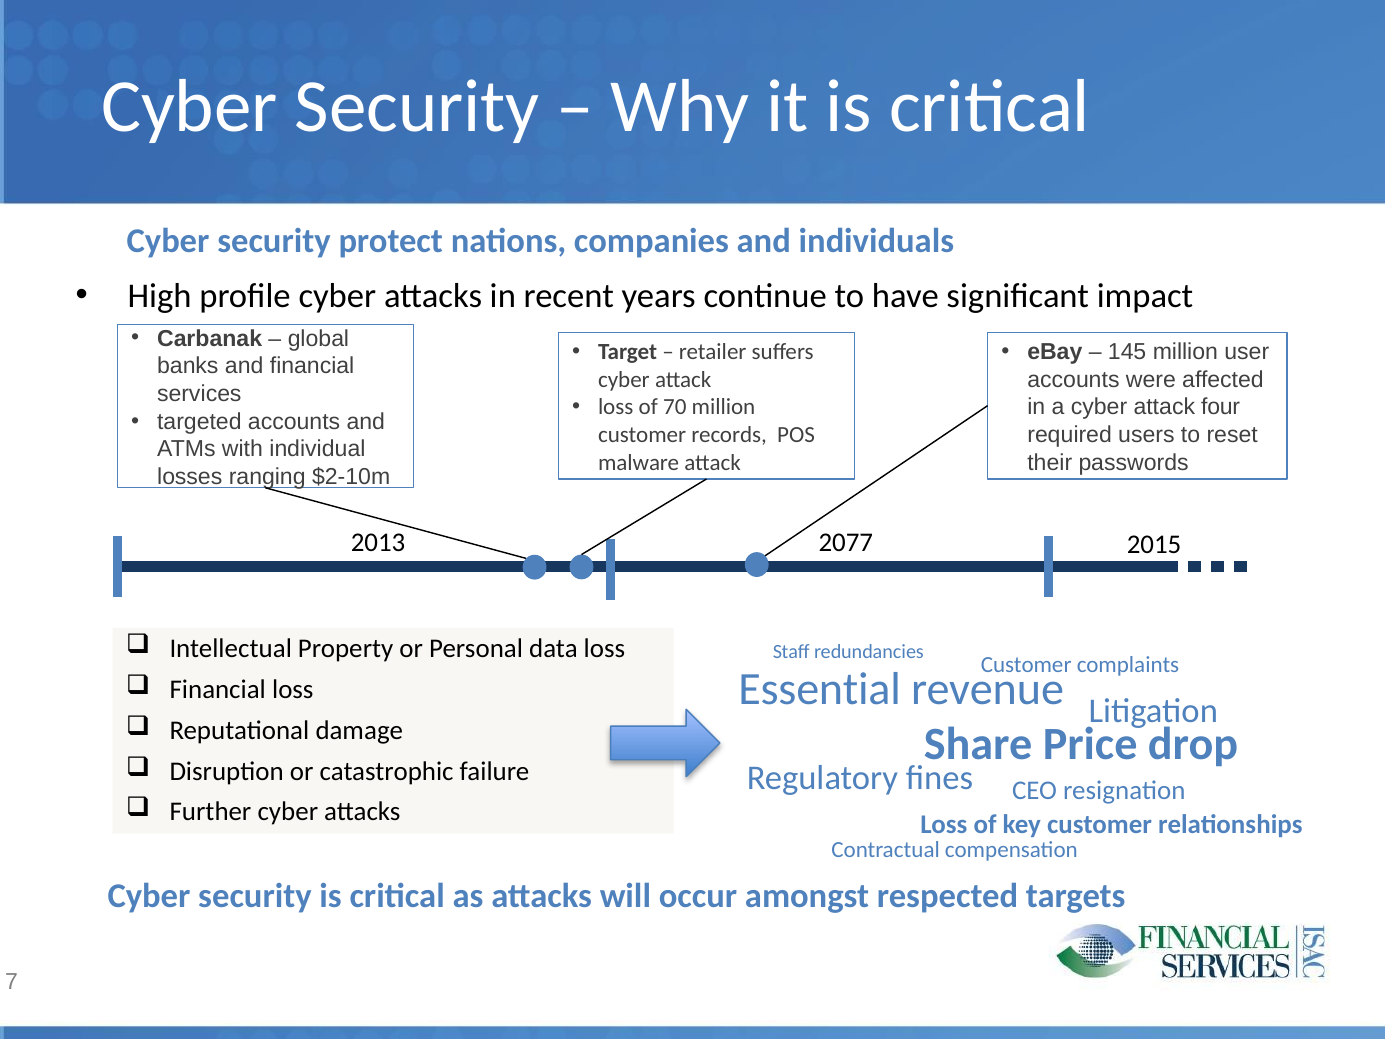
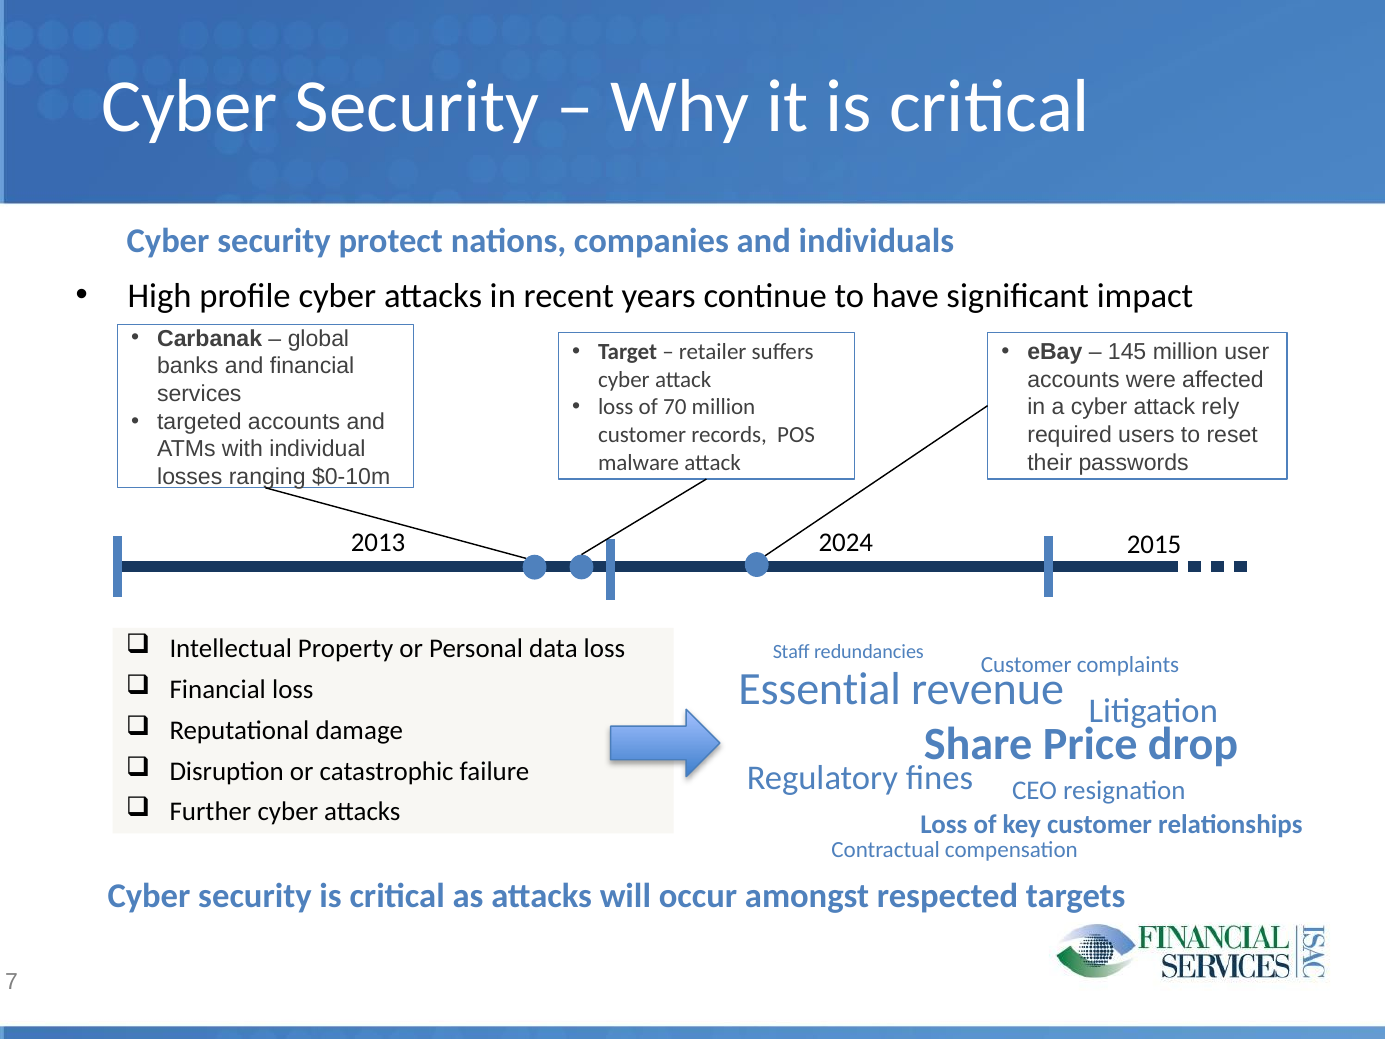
four: four -> rely (1220, 407)
$2-10m: $2-10m -> $0-10m (351, 477)
2077: 2077 -> 2024 (846, 543)
